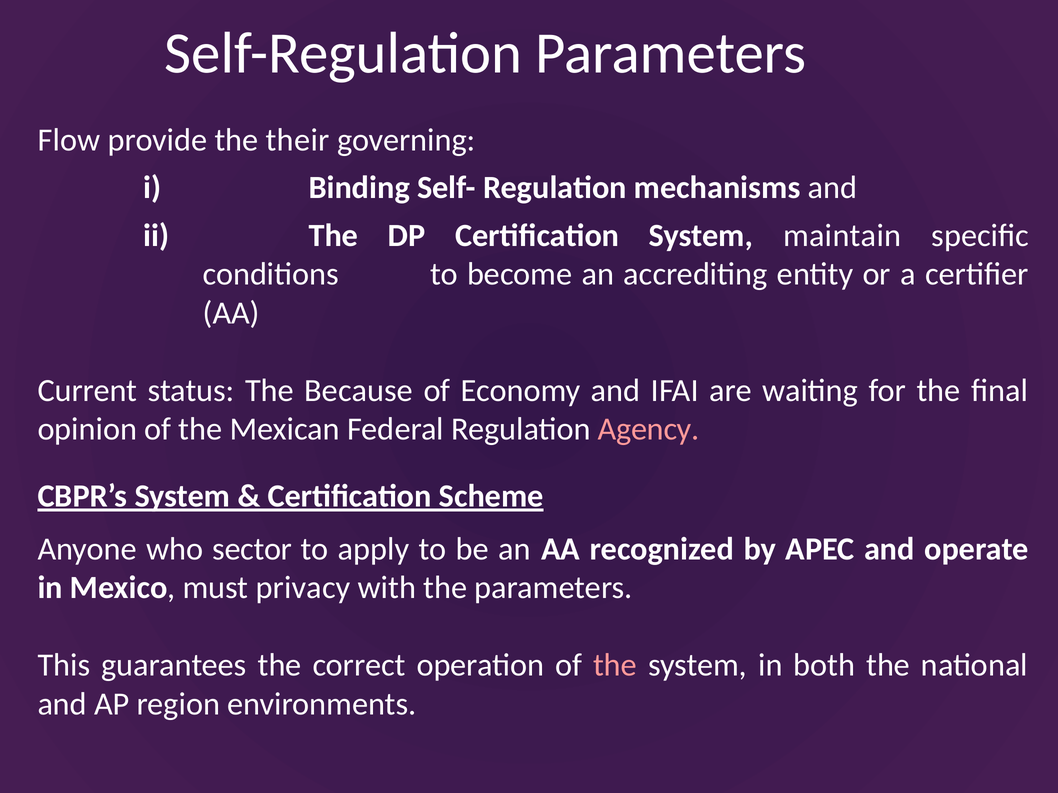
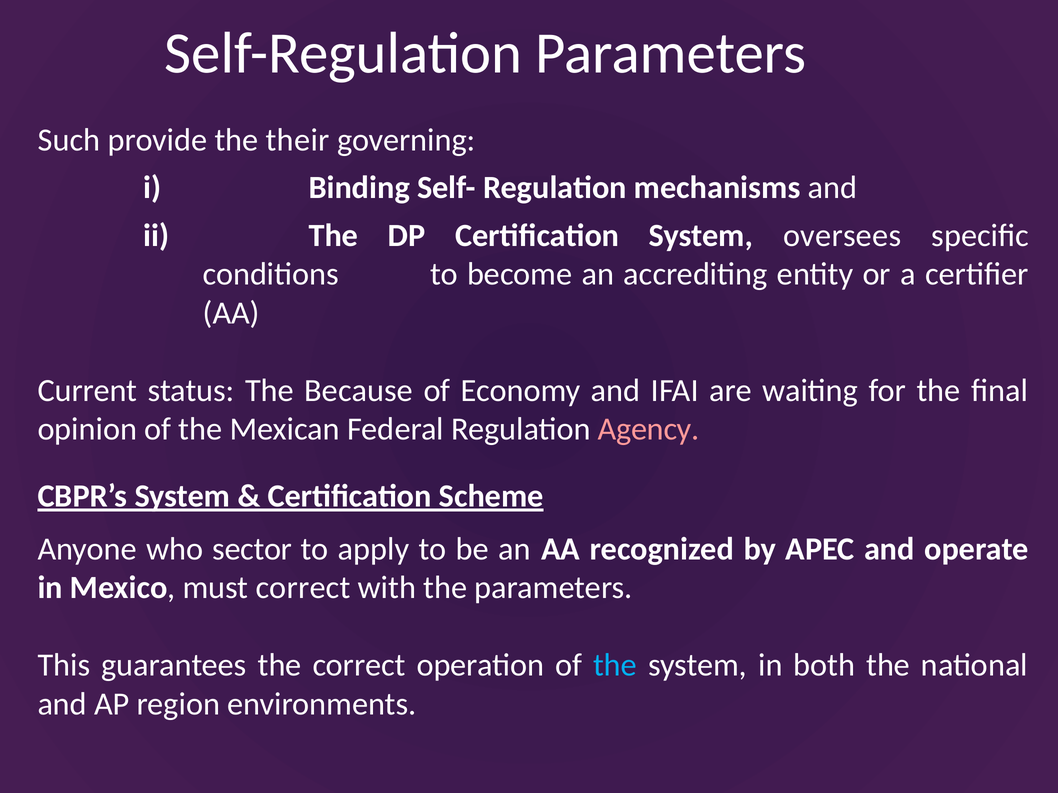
Flow: Flow -> Such (69, 140)
maintain: maintain -> oversees (842, 236)
must privacy: privacy -> correct (303, 588)
the colour: pink -> light blue (615, 666)
